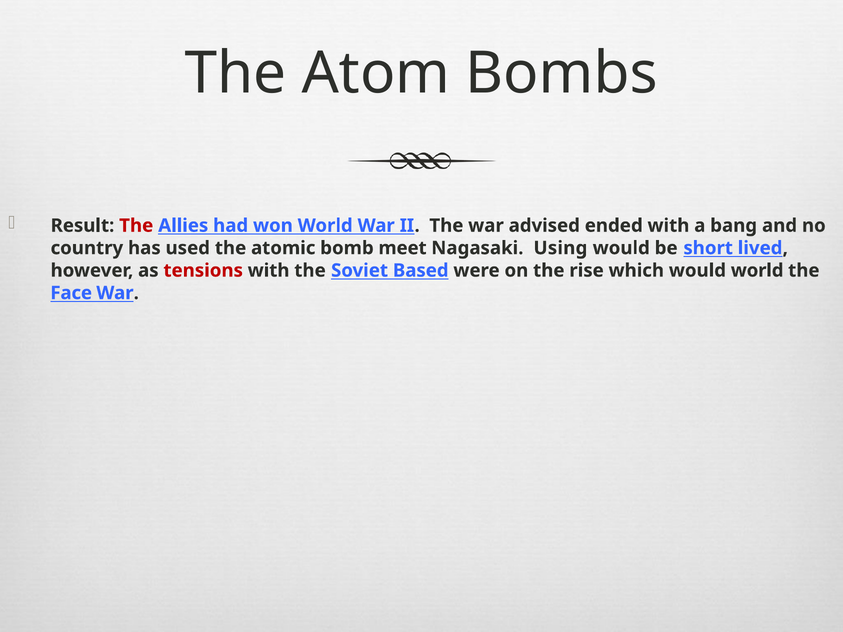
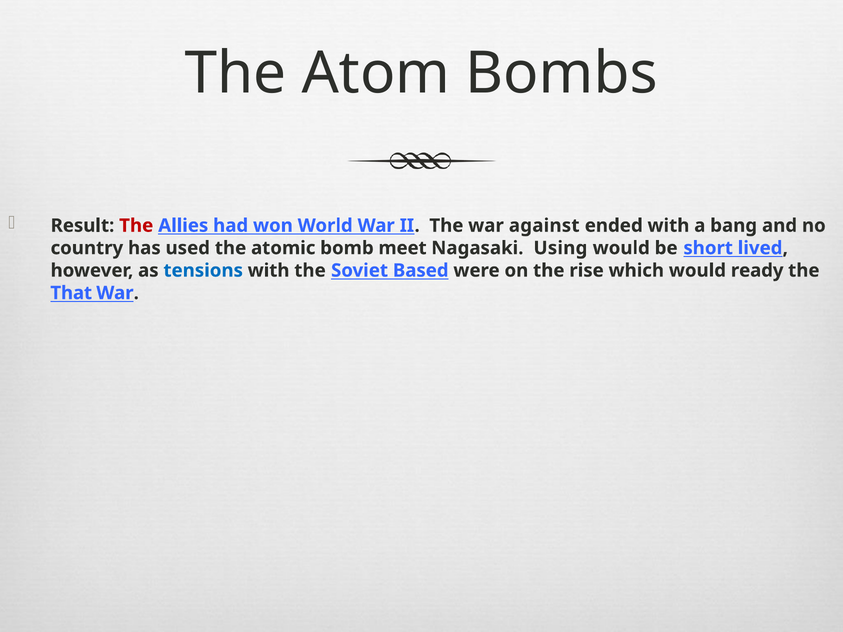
advised: advised -> against (544, 226)
tensions colour: red -> blue (203, 271)
would world: world -> ready (757, 271)
Face: Face -> That (71, 293)
